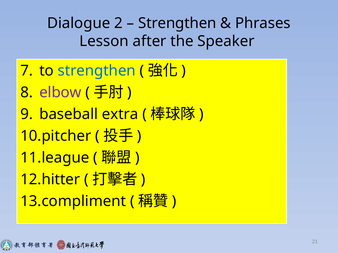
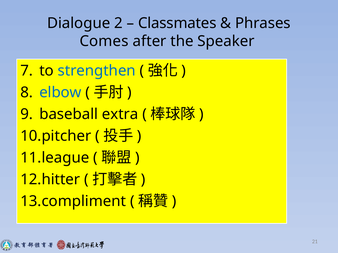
Strengthen: Strengthen -> Classmates (177, 23)
Lesson: Lesson -> Comes (104, 41)
elbow colour: purple -> blue (60, 93)
